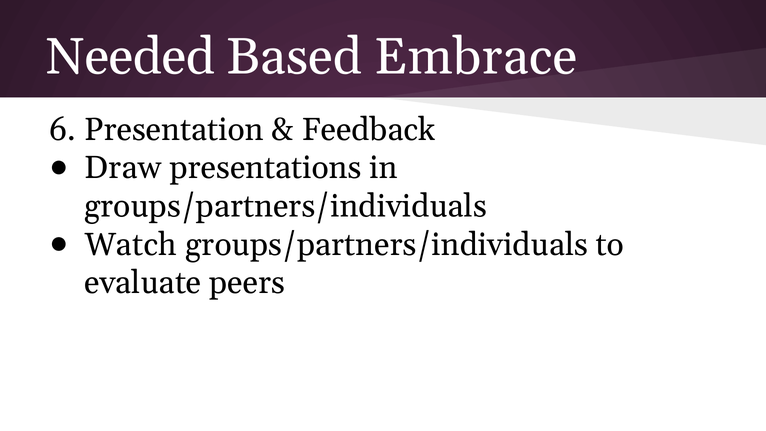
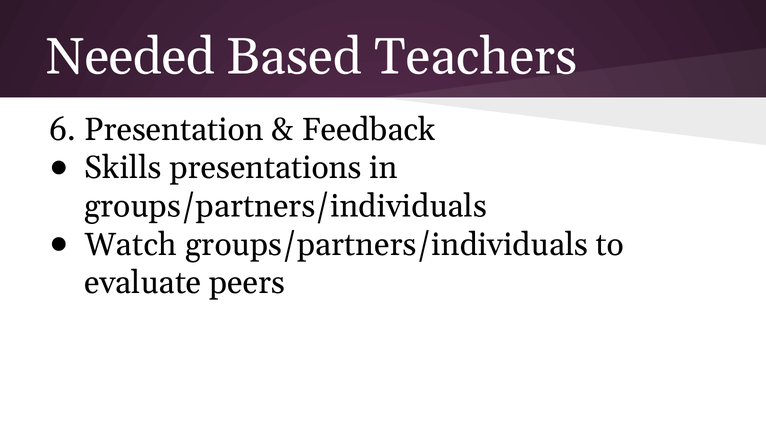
Embrace: Embrace -> Teachers (476, 57)
Draw: Draw -> Skills (123, 168)
